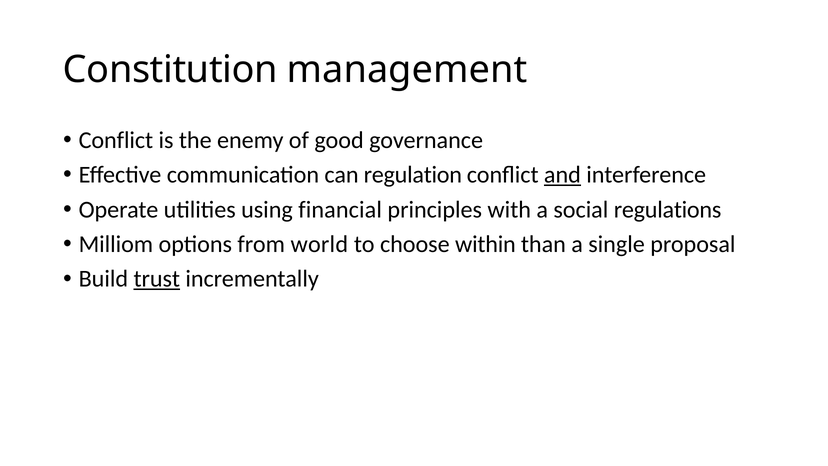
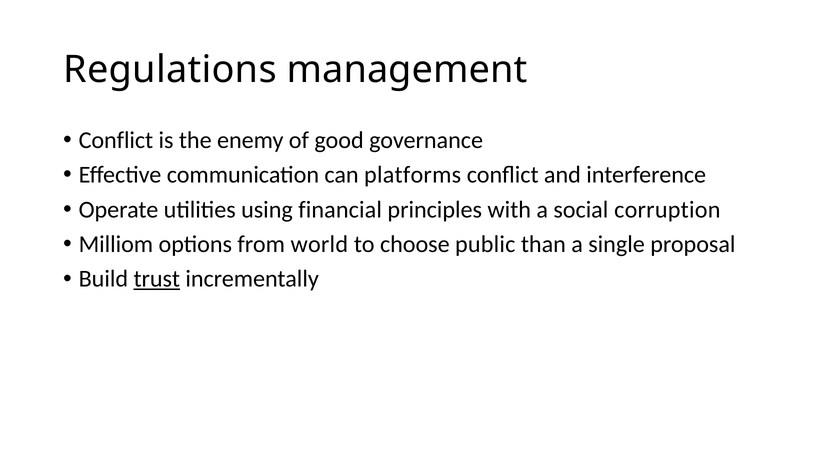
Constitution: Constitution -> Regulations (170, 70)
regulation: regulation -> platforms (413, 175)
and underline: present -> none (562, 175)
regulations: regulations -> corruption (667, 209)
within: within -> public (485, 244)
